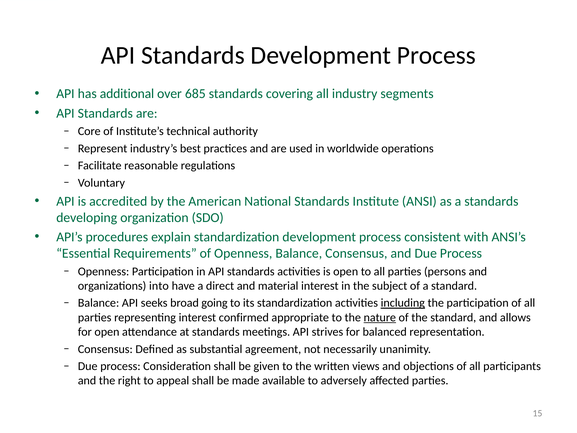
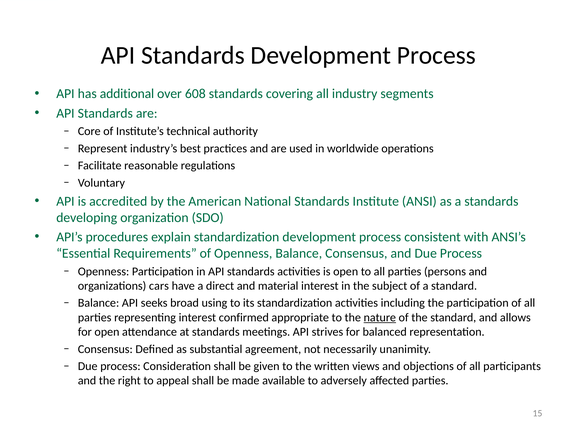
685: 685 -> 608 (195, 94)
into: into -> cars (159, 286)
going: going -> using (214, 303)
including underline: present -> none (403, 303)
